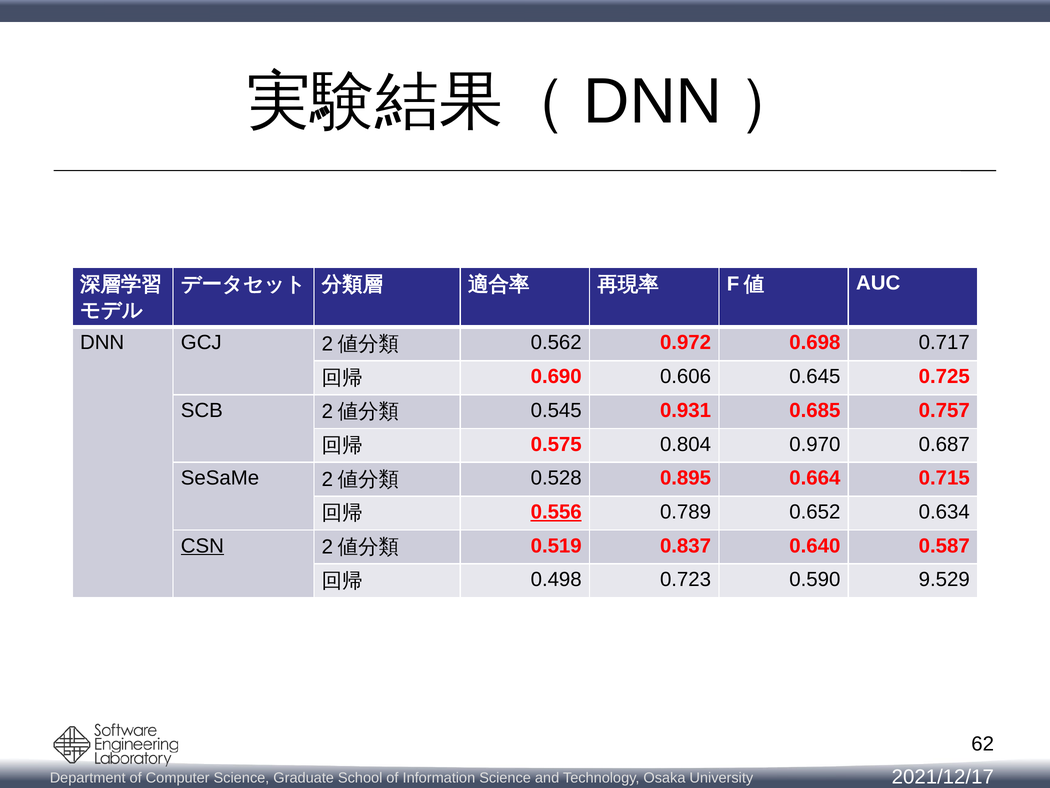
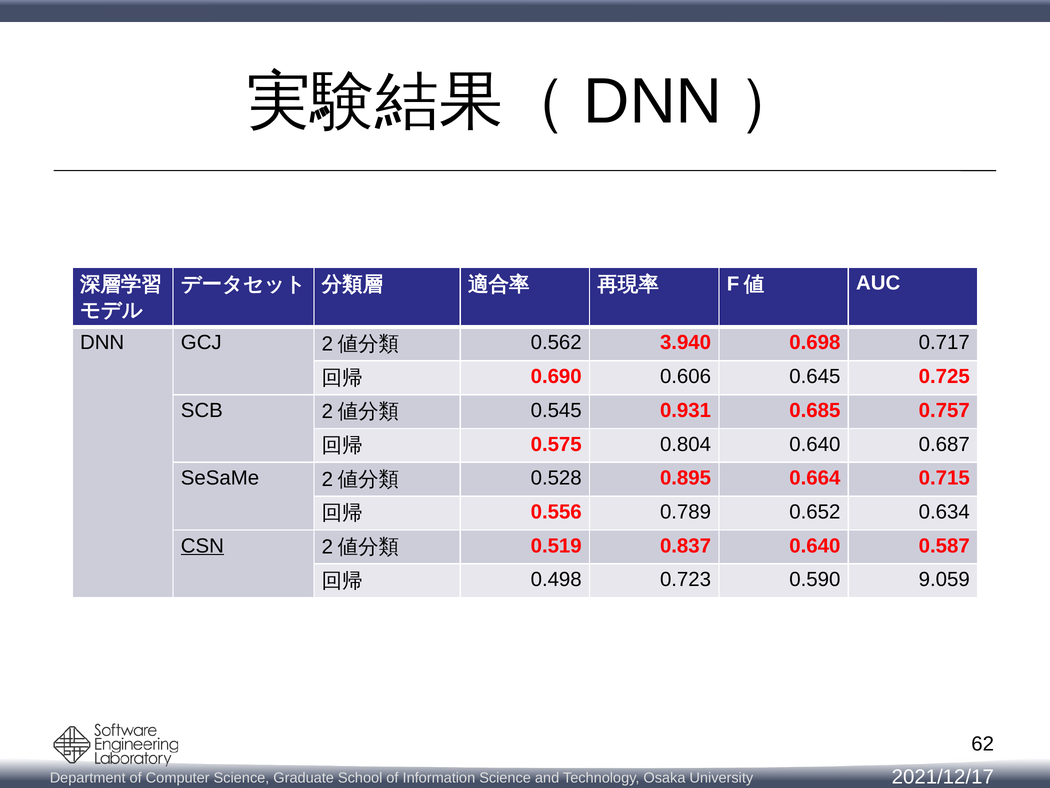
0.972: 0.972 -> 3.940 (686, 343)
0.804 0.970: 0.970 -> 0.640 (815, 444)
0.556 underline: present -> none (556, 512)
9.529: 9.529 -> 9.059 (944, 579)
